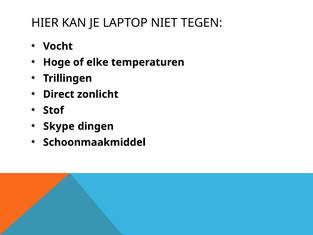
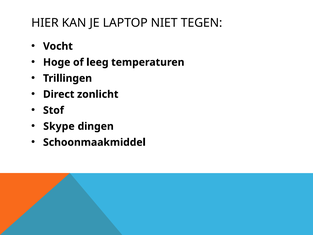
elke: elke -> leeg (97, 62)
